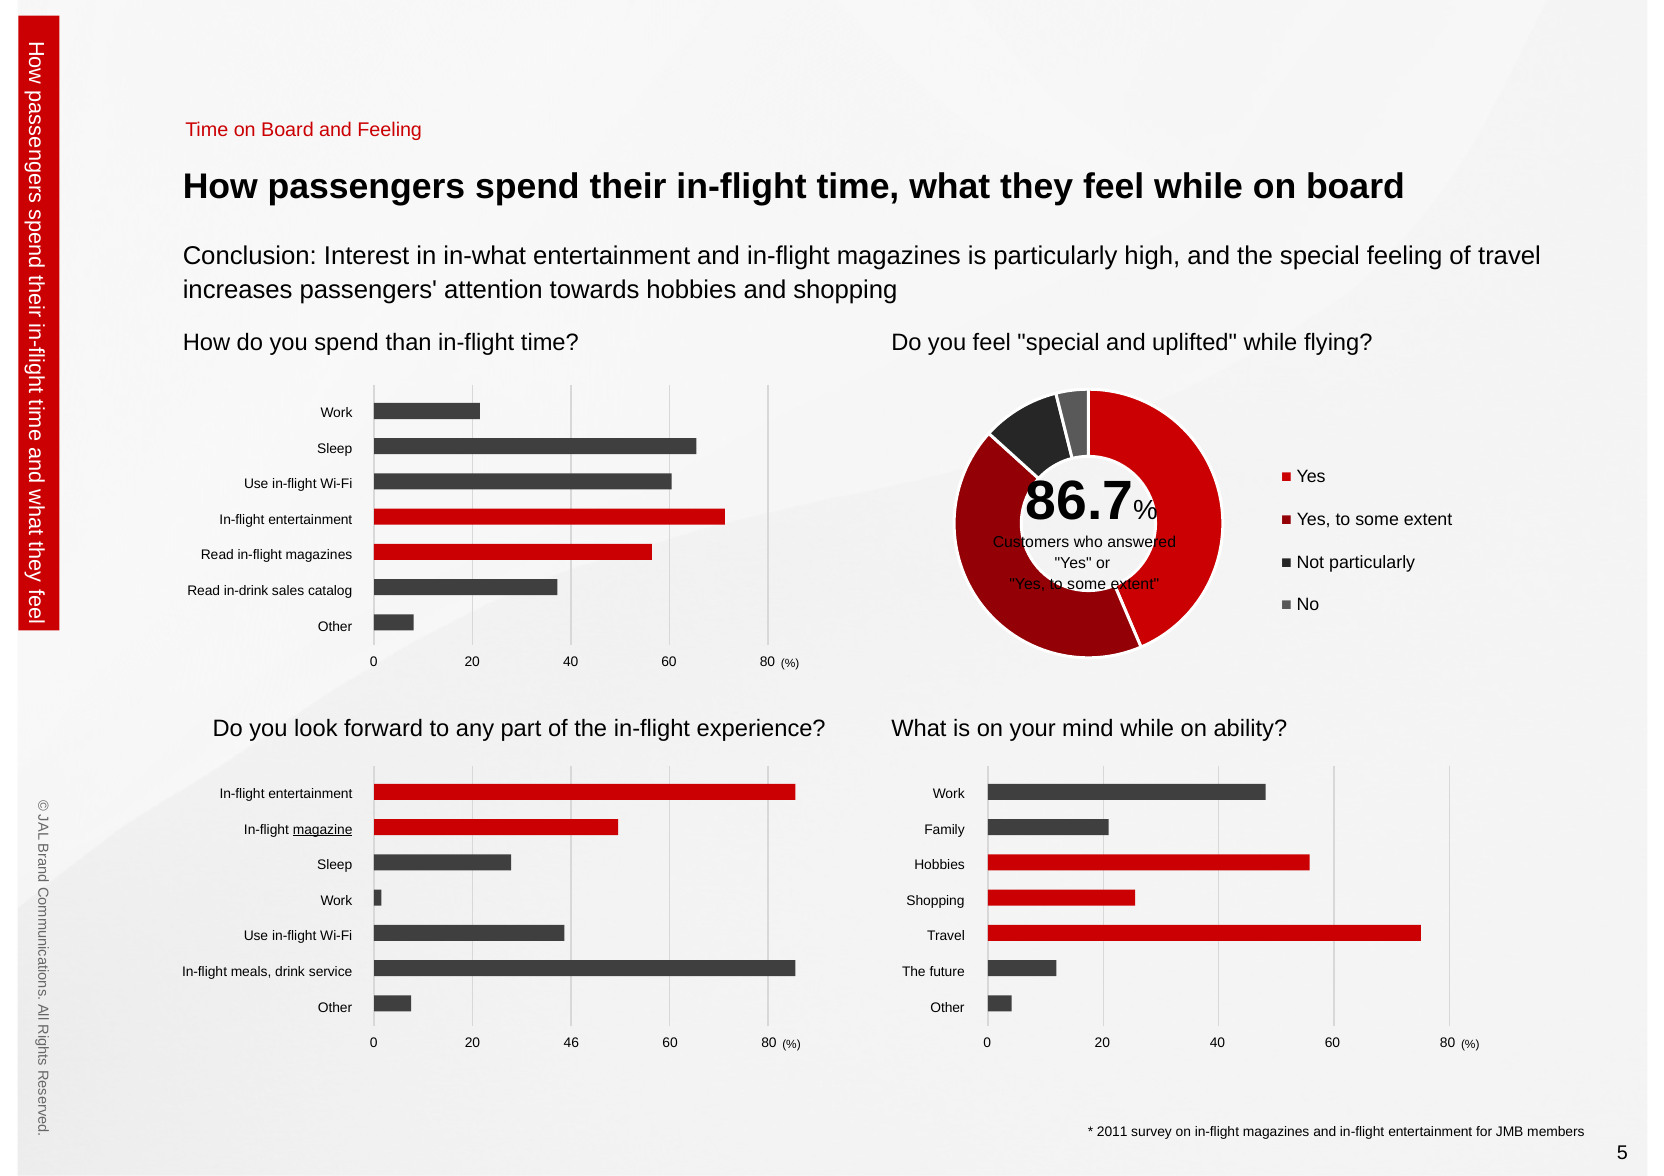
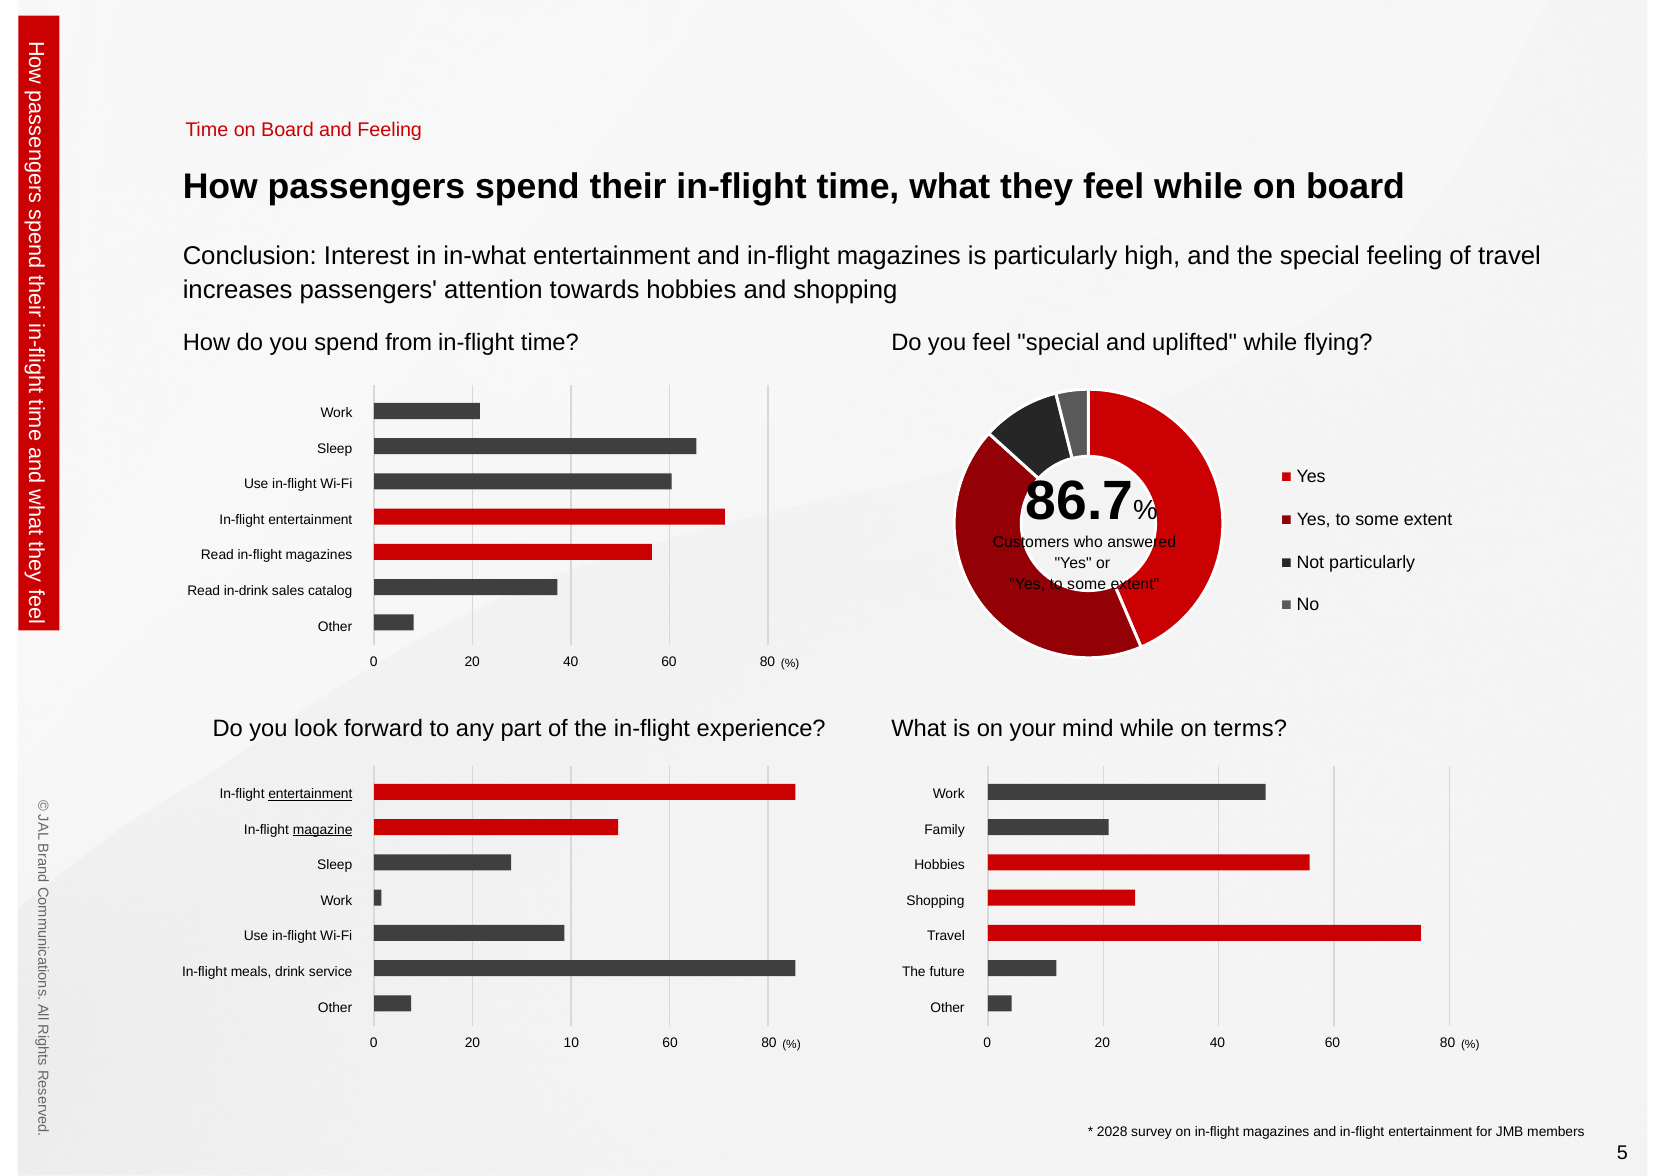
than: than -> from (409, 343)
ability: ability -> terms (1250, 730)
entertainment underline: none -> present (310, 795)
46: 46 -> 10 (571, 1044)
2011: 2011 -> 2028 (1112, 1133)
